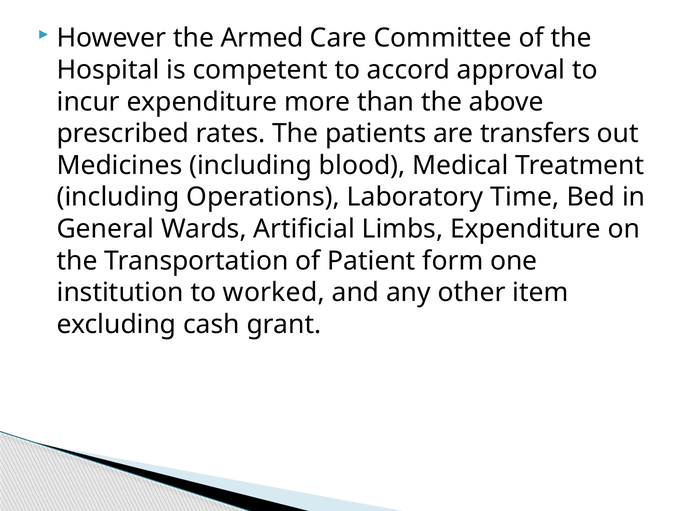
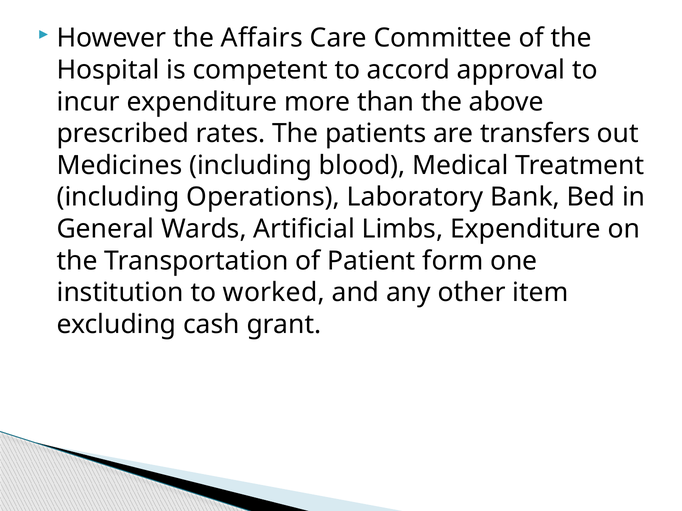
Armed: Armed -> Affairs (262, 38)
Time: Time -> Bank (525, 197)
